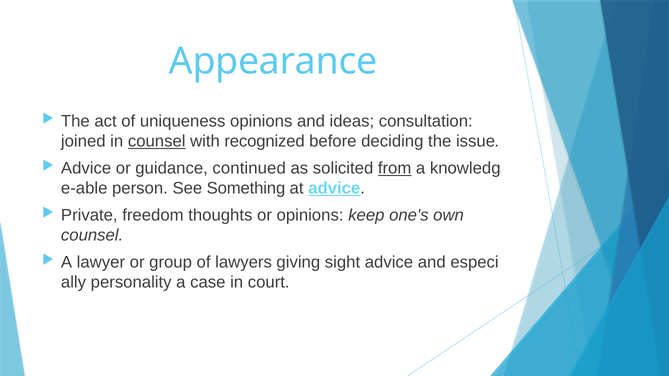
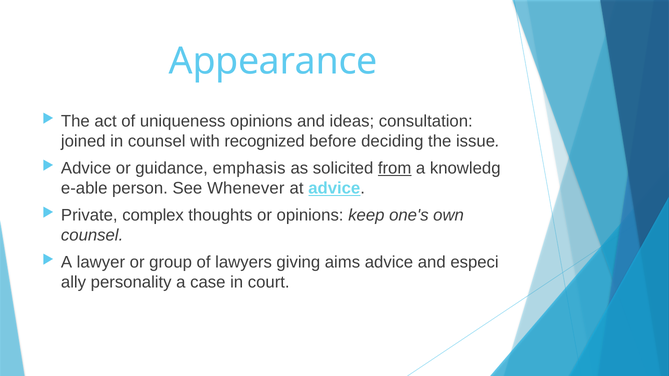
counsel underline: present -> none (157, 141)
continued: continued -> emphasis (249, 168)
Something: Something -> Whenever (246, 188)
freedom: freedom -> complex (153, 215)
sight: sight -> aims (342, 262)
